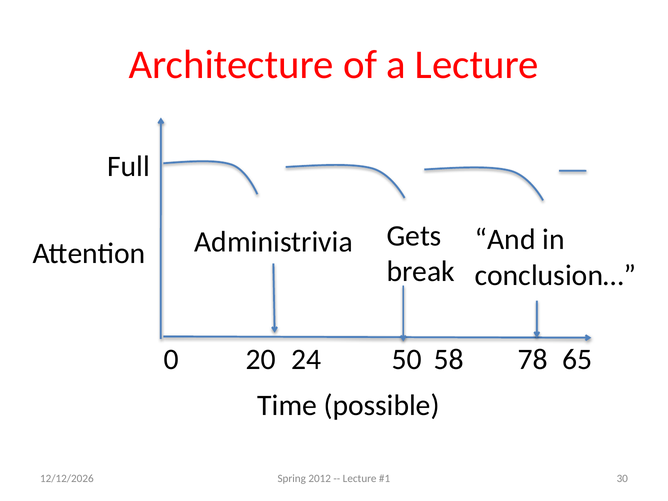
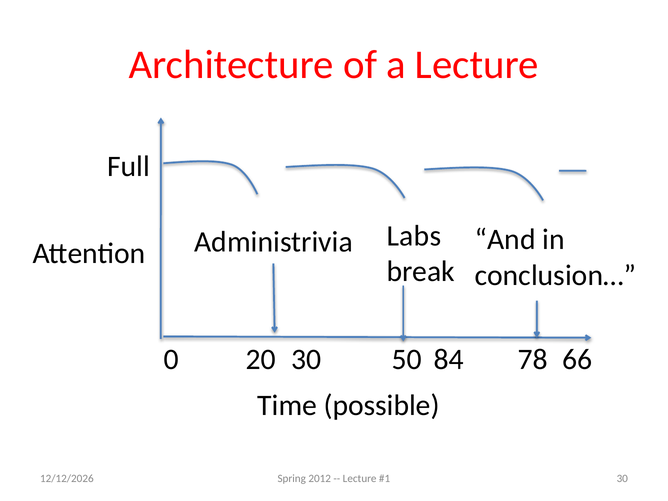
Gets: Gets -> Labs (414, 236)
20 24: 24 -> 30 (306, 360)
58: 58 -> 84 (449, 360)
65: 65 -> 66 (577, 360)
